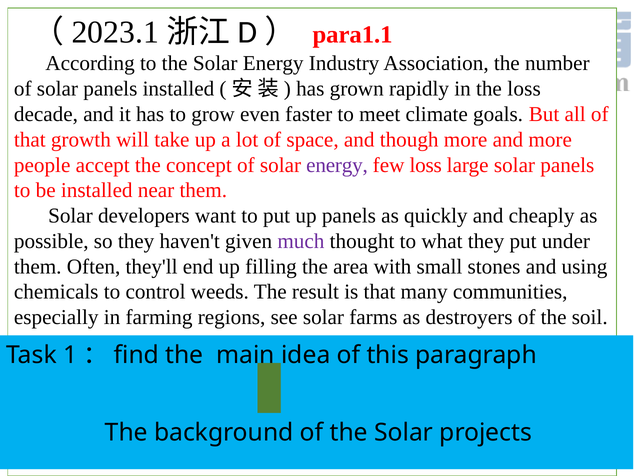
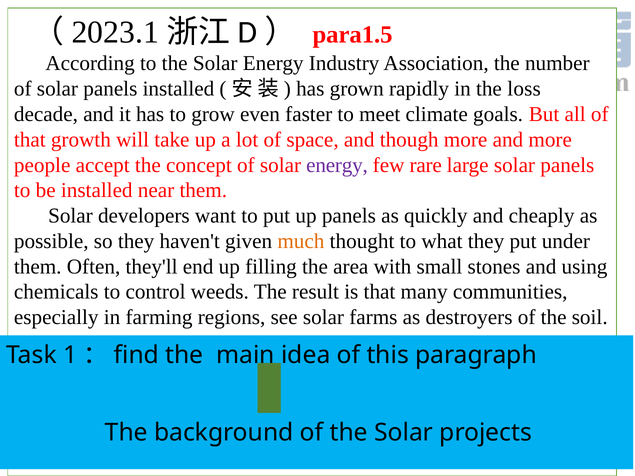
para1.1: para1.1 -> para1.5 (353, 35)
few loss: loss -> rare (426, 165)
much colour: purple -> orange (301, 241)
